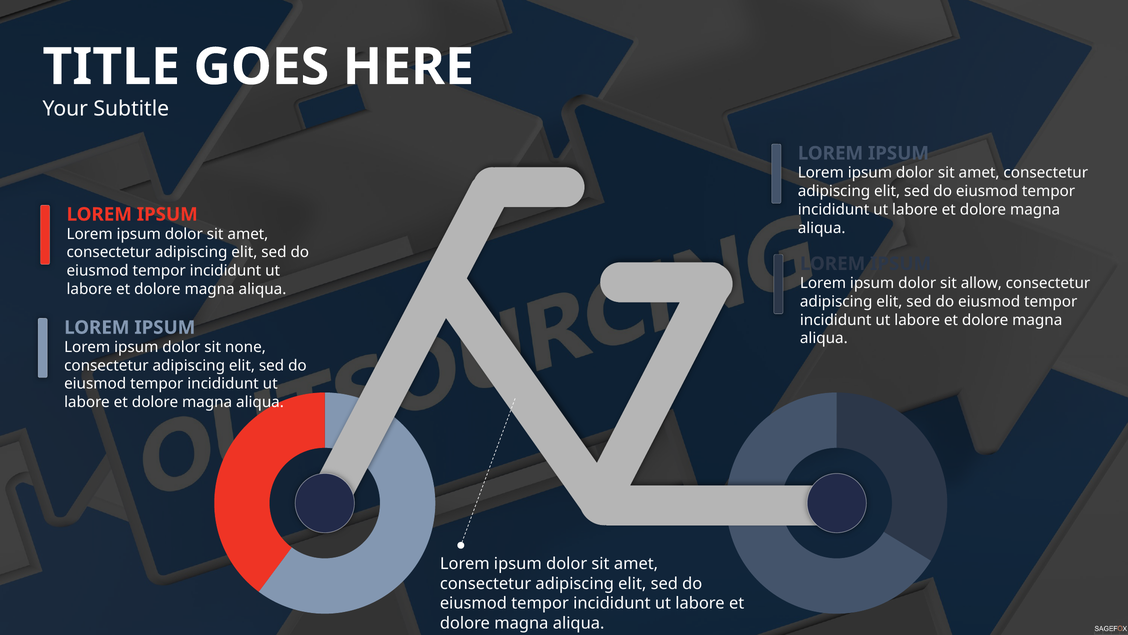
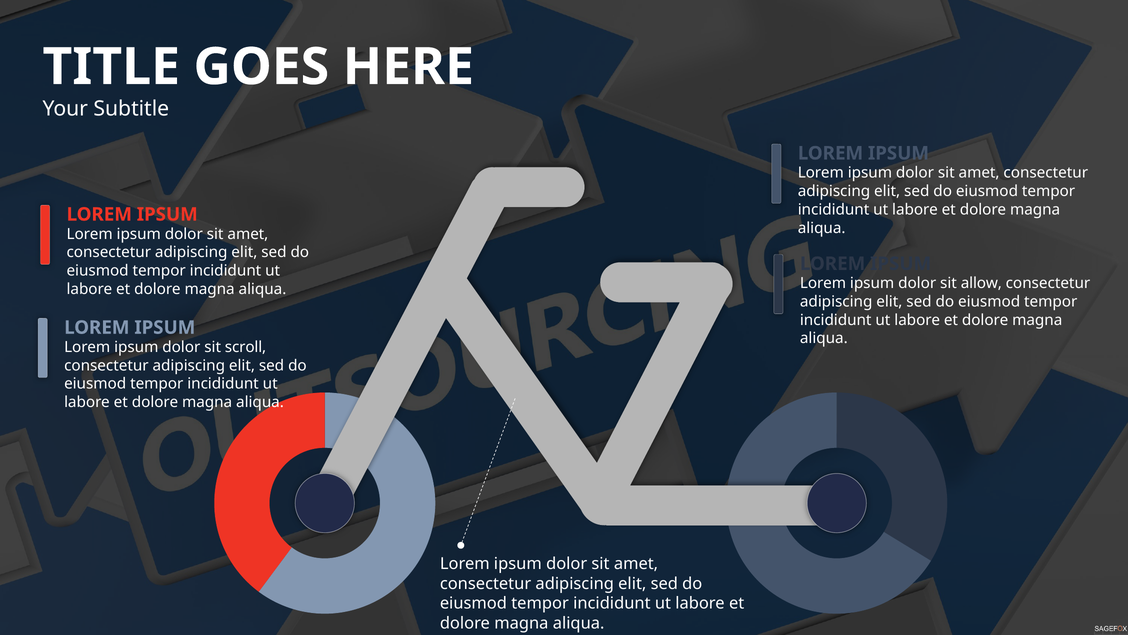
none: none -> scroll (246, 347)
